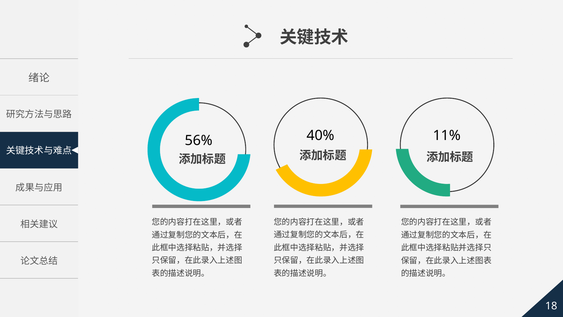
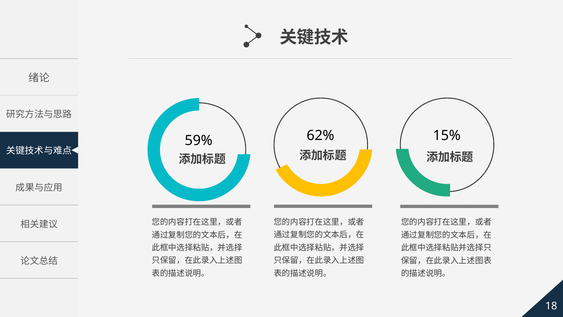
40%: 40% -> 62% (320, 136)
11%: 11% -> 15% (447, 136)
56%: 56% -> 59% (199, 140)
